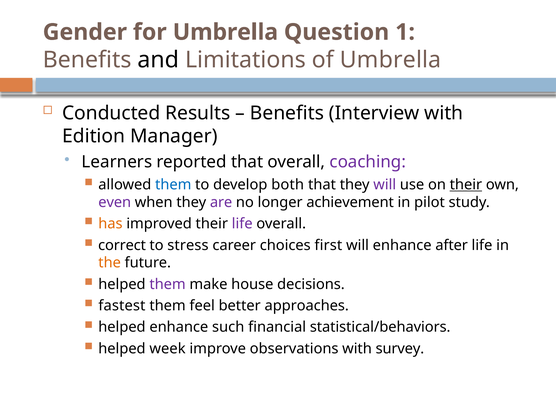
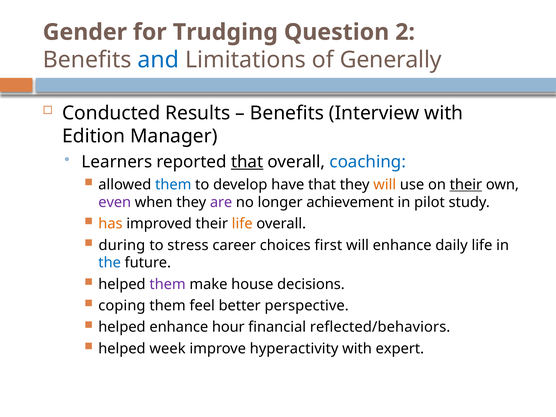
for Umbrella: Umbrella -> Trudging (225, 32)
1: 1 -> 2 (405, 32)
and colour: black -> blue (158, 60)
of Umbrella: Umbrella -> Generally (391, 60)
that underline: none -> present (247, 162)
coaching colour: purple -> blue (368, 162)
both: both -> have (288, 185)
will colour: purple -> orange (385, 185)
life colour: purple -> orange (242, 224)
correct: correct -> during (122, 245)
after: after -> daily (452, 245)
the colour: orange -> blue (110, 263)
fastest: fastest -> coping (122, 306)
approaches: approaches -> perspective (307, 306)
such: such -> hour (228, 327)
statistical/behaviors: statistical/behaviors -> reflected/behaviors (380, 327)
observations: observations -> hyperactivity (294, 349)
survey: survey -> expert (400, 349)
